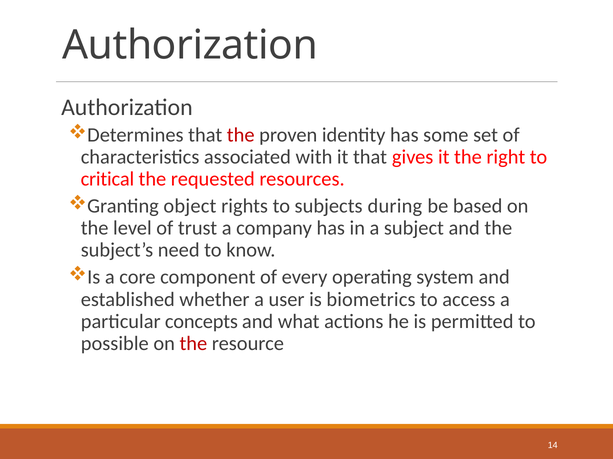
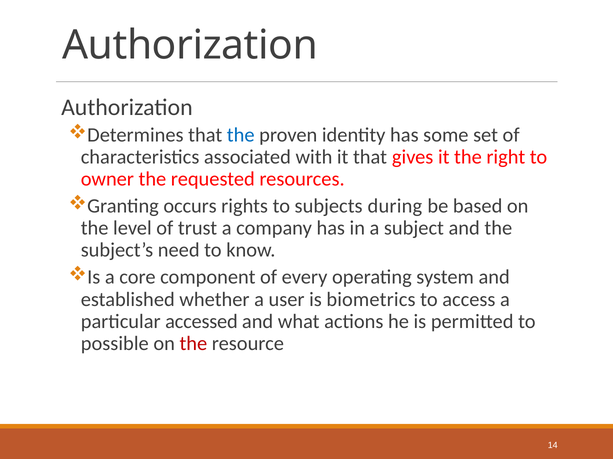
the colour: red -> blue (241, 135)
critical: critical -> owner (107, 179)
object: object -> occurs (190, 206)
concepts: concepts -> accessed (201, 322)
